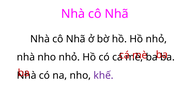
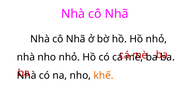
khế colour: purple -> orange (104, 75)
